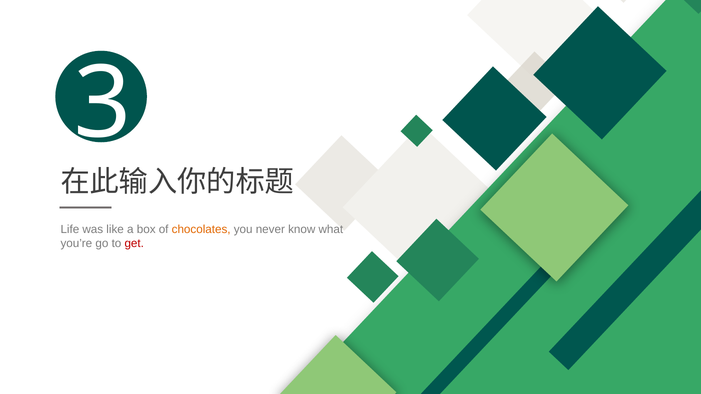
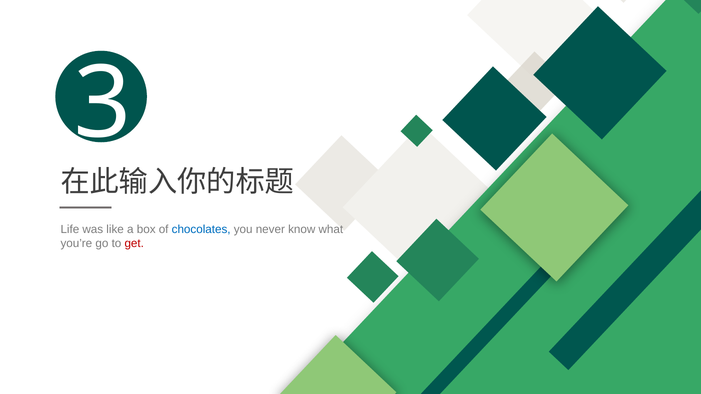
chocolates colour: orange -> blue (201, 229)
